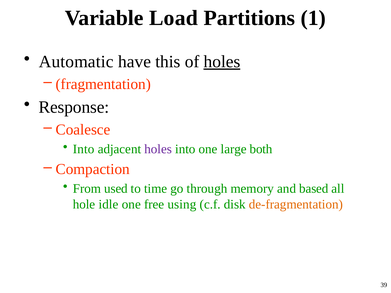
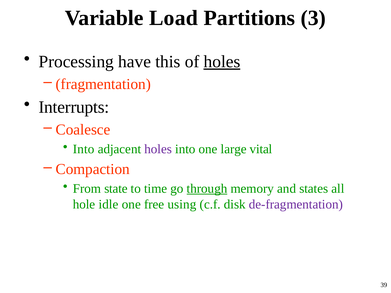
1: 1 -> 3 (313, 18)
Automatic: Automatic -> Processing (76, 62)
Response: Response -> Interrupts (74, 107)
both: both -> vital (261, 149)
used: used -> state (116, 189)
through underline: none -> present (207, 189)
based: based -> states (314, 189)
de-fragmentation colour: orange -> purple (296, 204)
